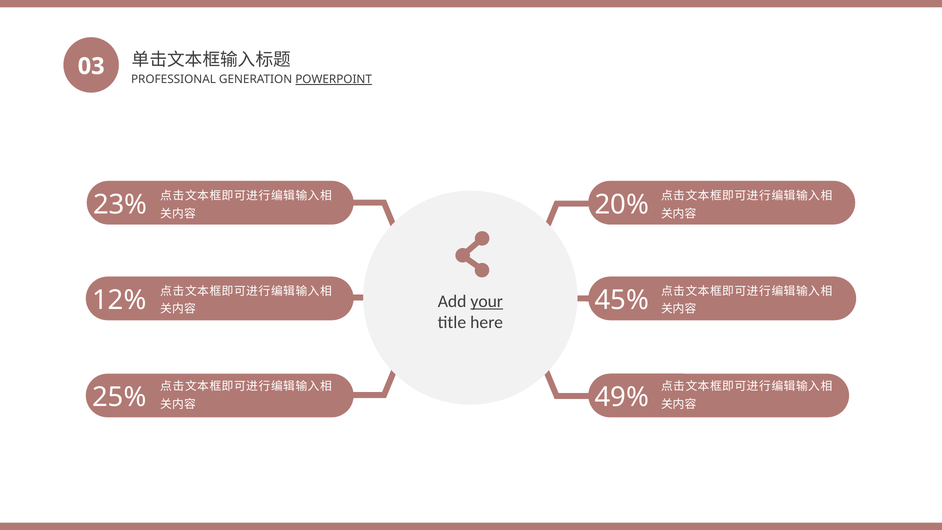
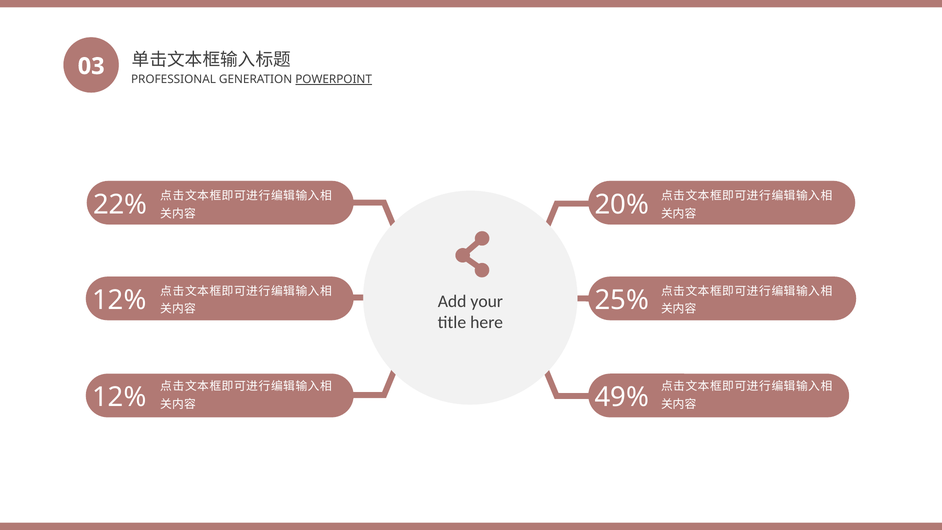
23%: 23% -> 22% (120, 205)
45%: 45% -> 25% (622, 300)
your underline: present -> none (487, 301)
25%: 25% -> 12% (119, 397)
